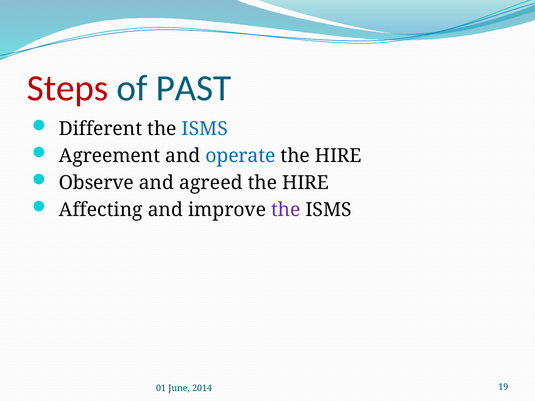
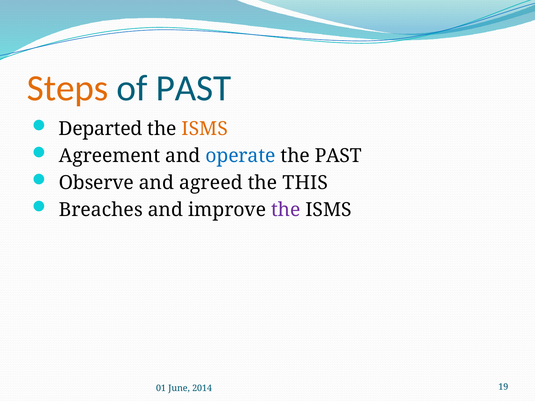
Steps colour: red -> orange (68, 88)
Different: Different -> Departed (101, 129)
ISMS colour: blue -> orange (205, 129)
HIRE: HIRE -> PAST (338, 156)
HIRE: HIRE -> THIS (305, 183)
Affecting: Affecting -> Breaches (101, 210)
